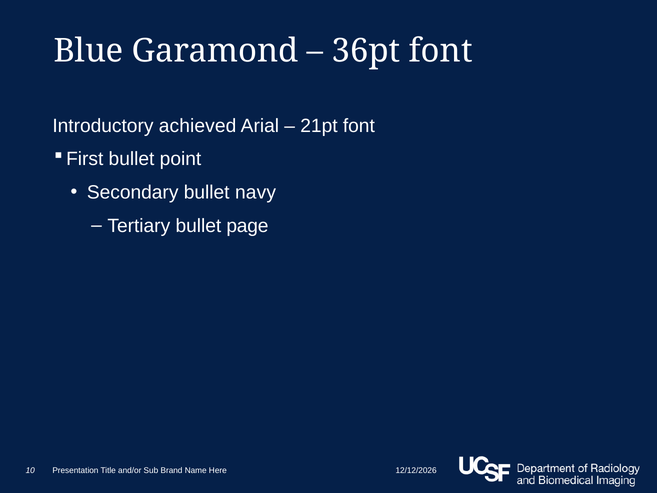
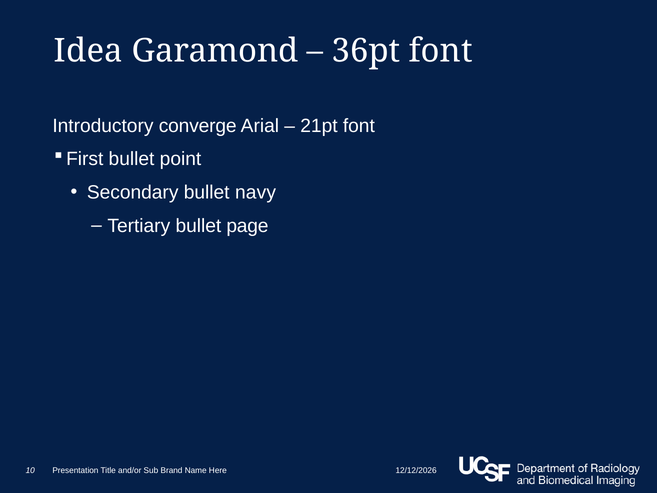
Blue: Blue -> Idea (88, 51)
achieved: achieved -> converge (198, 126)
